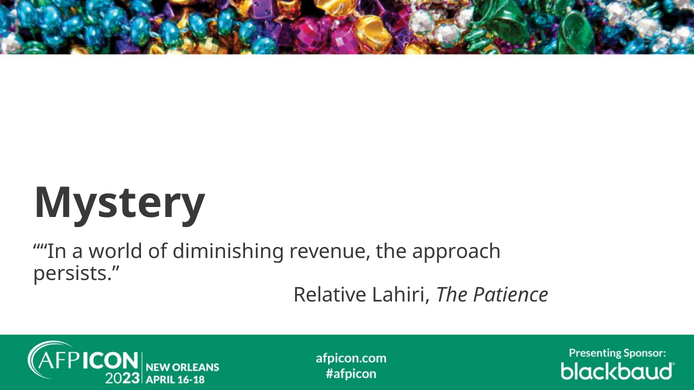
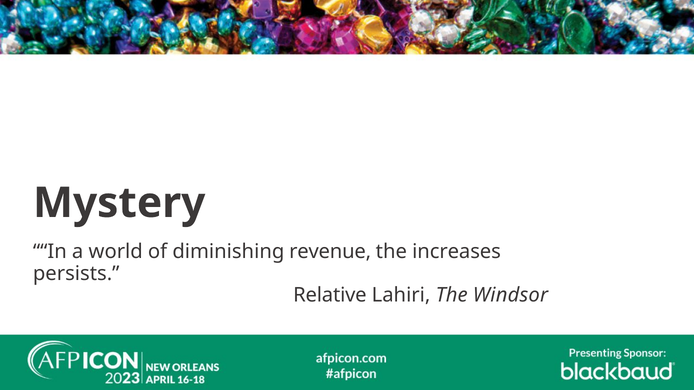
approach: approach -> increases (457, 252)
Patience: Patience -> Windsor (510, 296)
